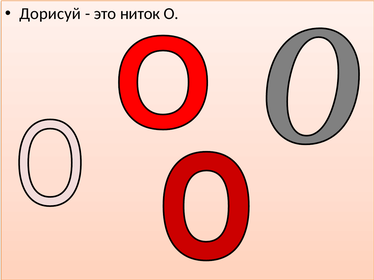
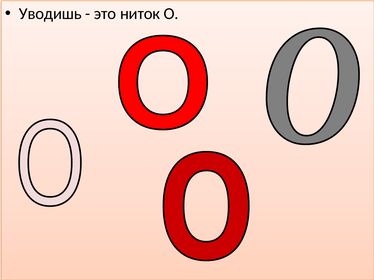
Дорисуй: Дорисуй -> Уводишь (50, 14)
